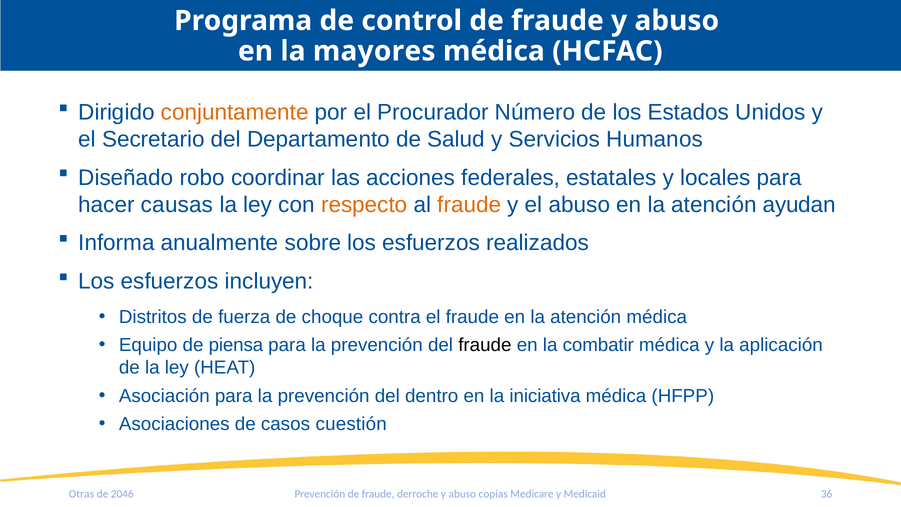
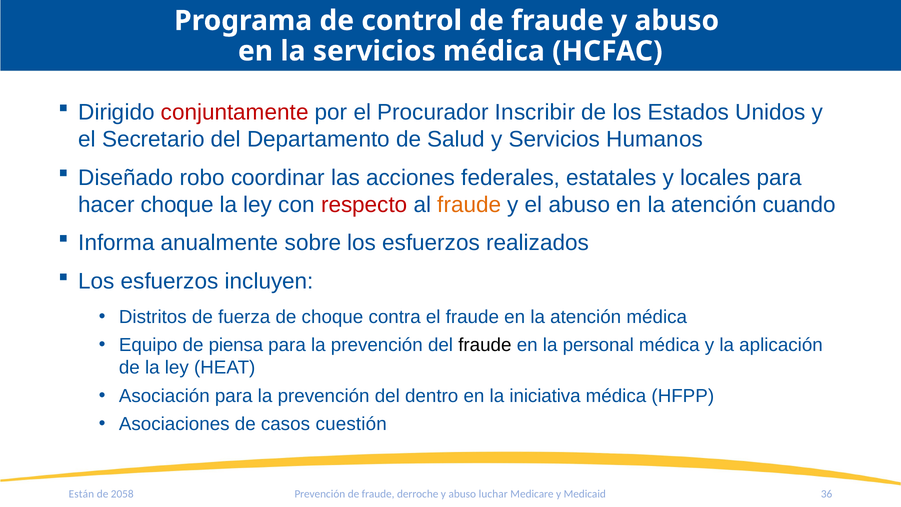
la mayores: mayores -> servicios (374, 51)
conjuntamente colour: orange -> red (235, 112)
Número: Número -> Inscribir (535, 112)
hacer causas: causas -> choque (177, 205)
respecto colour: orange -> red (364, 205)
ayudan: ayudan -> cuando (799, 205)
combatir: combatir -> personal (598, 345)
Otras: Otras -> Están (81, 494)
2046: 2046 -> 2058 (122, 494)
copias: copias -> luchar (493, 494)
